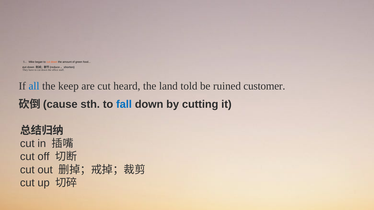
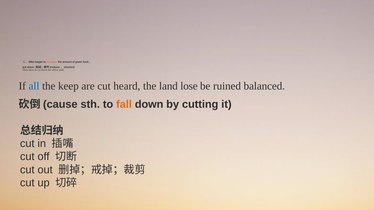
told: told -> lose (189, 86)
customer: customer -> balanced (264, 86)
fall colour: blue -> orange (124, 105)
